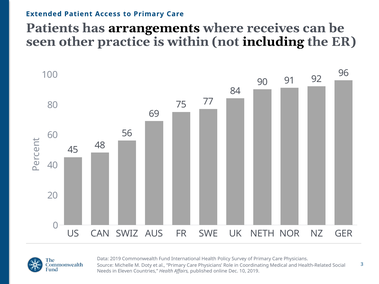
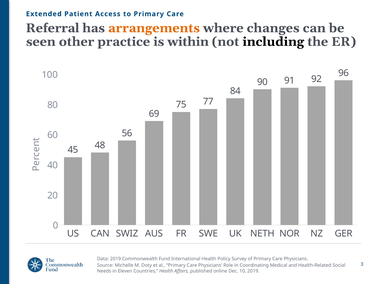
Patients: Patients -> Referral (53, 28)
arrangements colour: black -> orange (154, 28)
receives: receives -> changes (273, 28)
